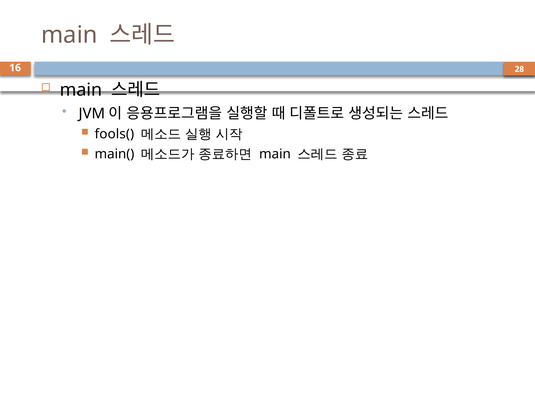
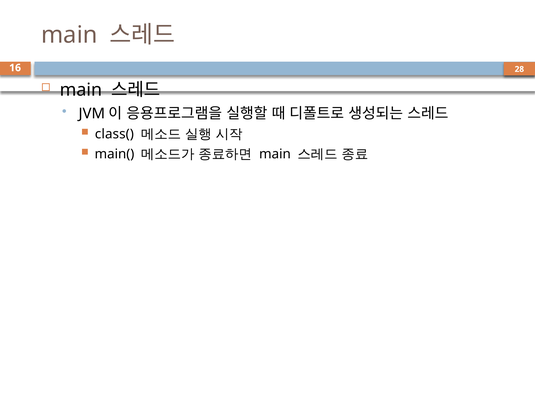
fools(: fools( -> class( (114, 134)
